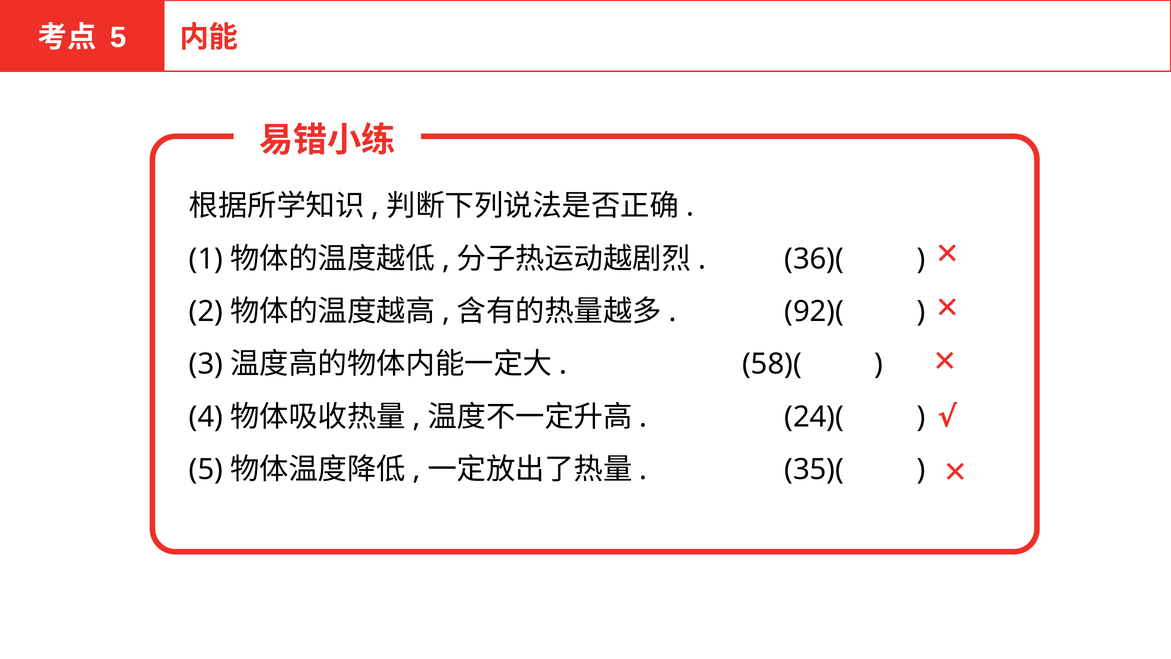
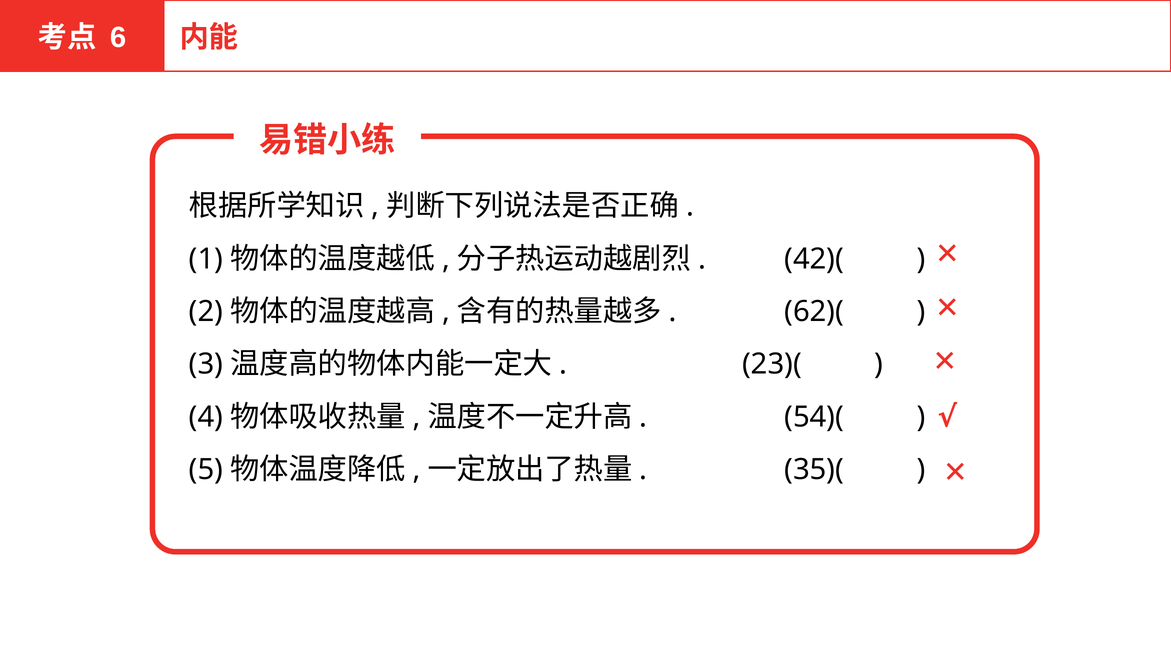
5: 5 -> 6 (118, 38)
36)(: 36)( -> 42)( (814, 259)
92)(: 92)( -> 62)( (814, 311)
58)(: 58)( -> 23)( (772, 364)
24)(: 24)( -> 54)( (814, 417)
